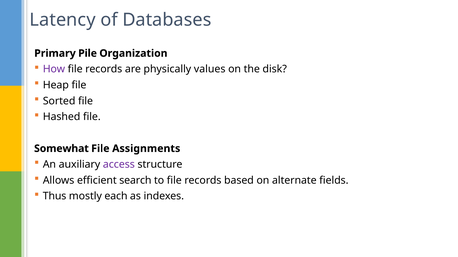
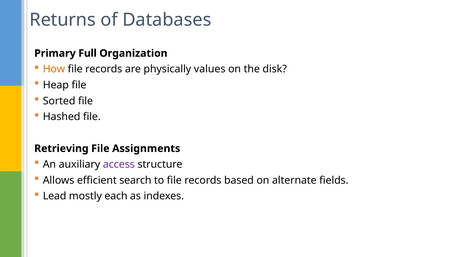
Latency: Latency -> Returns (63, 20)
Pile: Pile -> Full (88, 53)
How colour: purple -> orange (54, 69)
Somewhat: Somewhat -> Retrieving (61, 149)
Thus: Thus -> Lead (55, 197)
